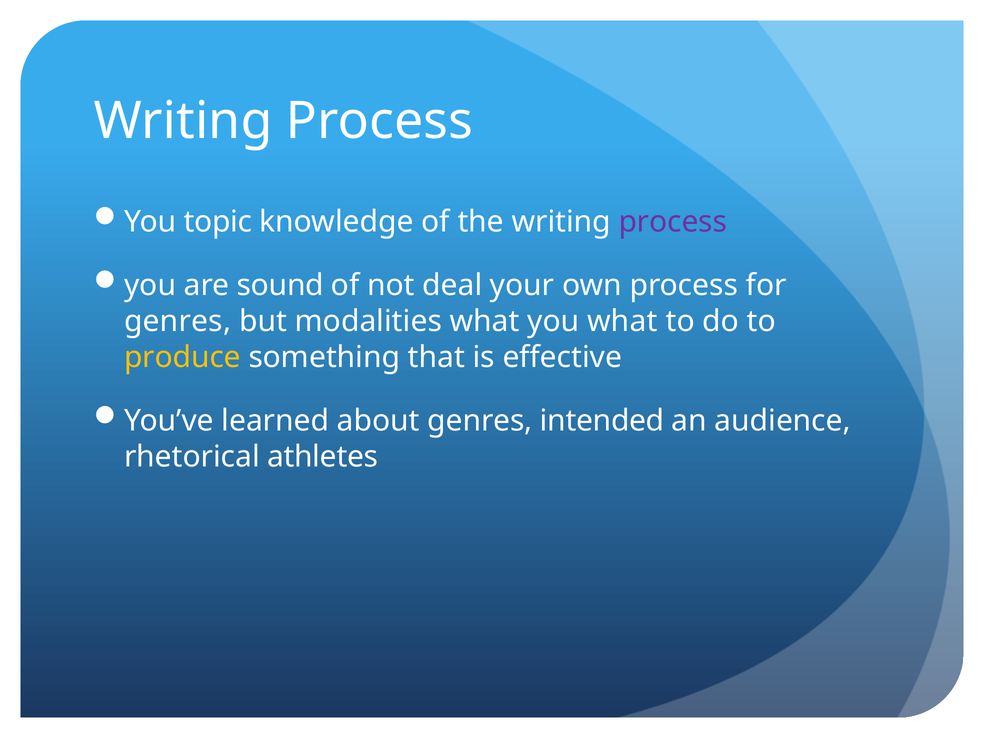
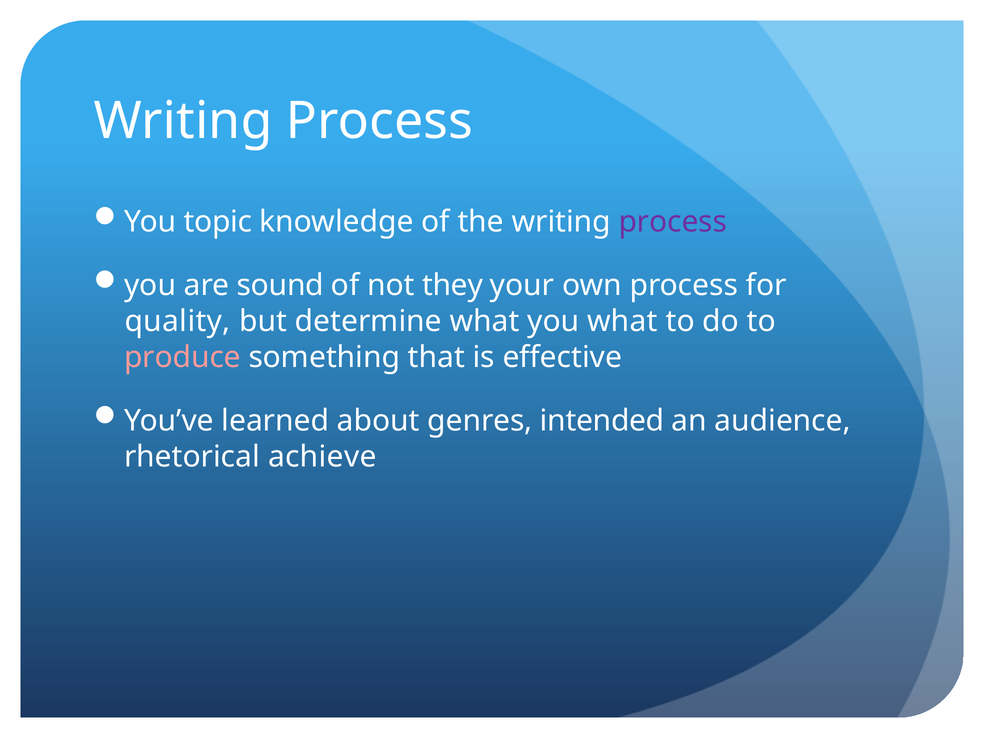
deal: deal -> they (452, 285)
genres: genres -> quality (178, 321)
modalities: modalities -> determine (368, 321)
produce colour: yellow -> pink (183, 357)
athletes: athletes -> achieve (322, 457)
